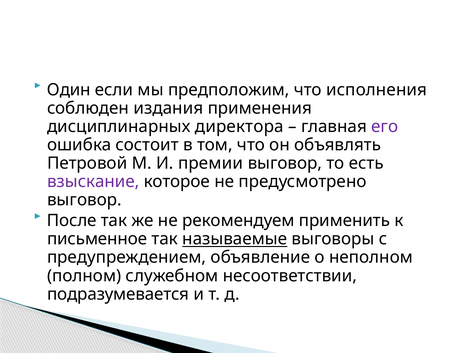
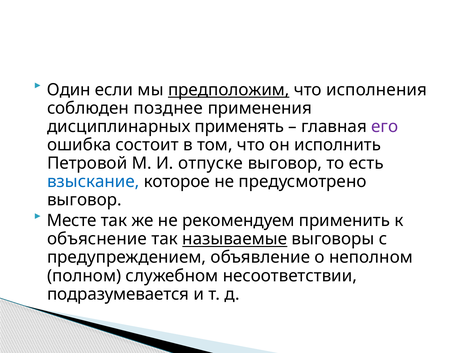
предположим underline: none -> present (229, 90)
издания: издания -> позднее (168, 108)
директора: директора -> применять (239, 127)
объявлять: объявлять -> исполнить (338, 145)
премии: премии -> отпуске (211, 163)
взыскание colour: purple -> blue (93, 182)
После: После -> Месте (72, 221)
письменное: письменное -> объяснение (97, 239)
